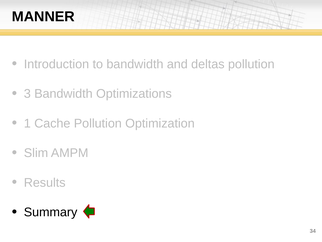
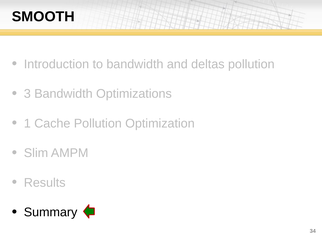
MANNER: MANNER -> SMOOTH (43, 17)
